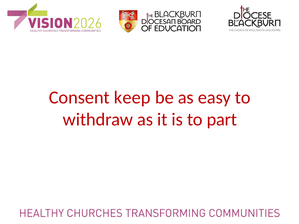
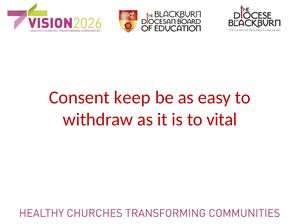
part: part -> vital (222, 120)
